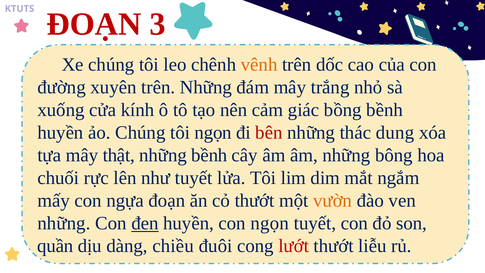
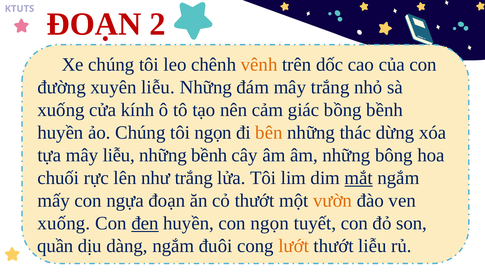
3: 3 -> 2 (158, 24)
xuyên trên: trên -> liễu (158, 87)
bên colour: red -> orange (269, 133)
dung: dung -> dừng (395, 133)
mây thật: thật -> liễu (119, 155)
như tuyết: tuyết -> trắng (194, 178)
mắt underline: none -> present (359, 178)
những: những -> xuống (64, 223)
dàng chiều: chiều -> ngắm (173, 246)
lướt colour: red -> orange (294, 246)
